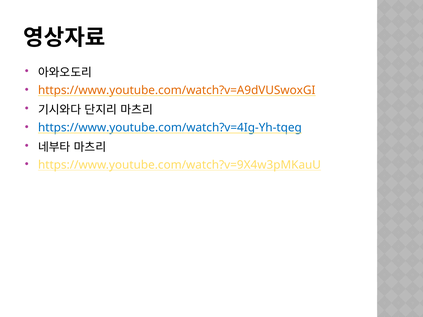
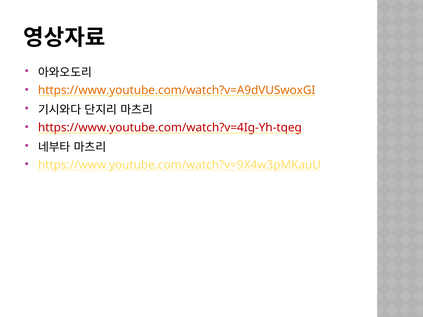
https://www.youtube.com/watch?v=4Ig-Yh-tqeg colour: blue -> red (170, 128)
